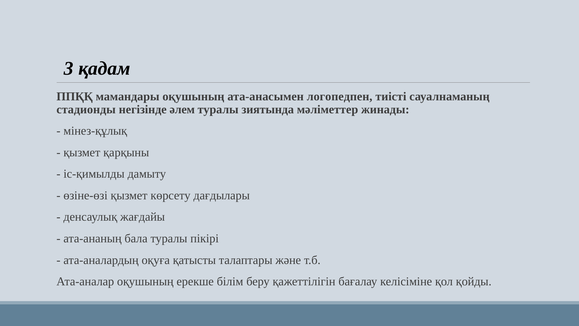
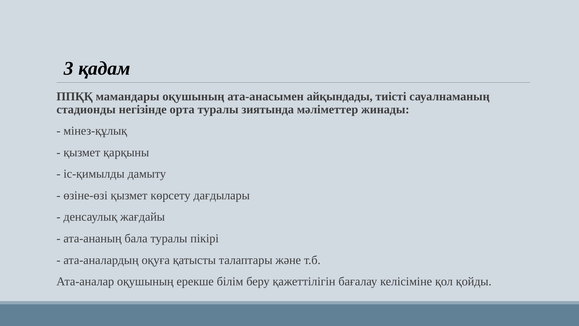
логопедпен: логопедпен -> айқындады (340, 96)
әлем: әлем -> орта (182, 109)
